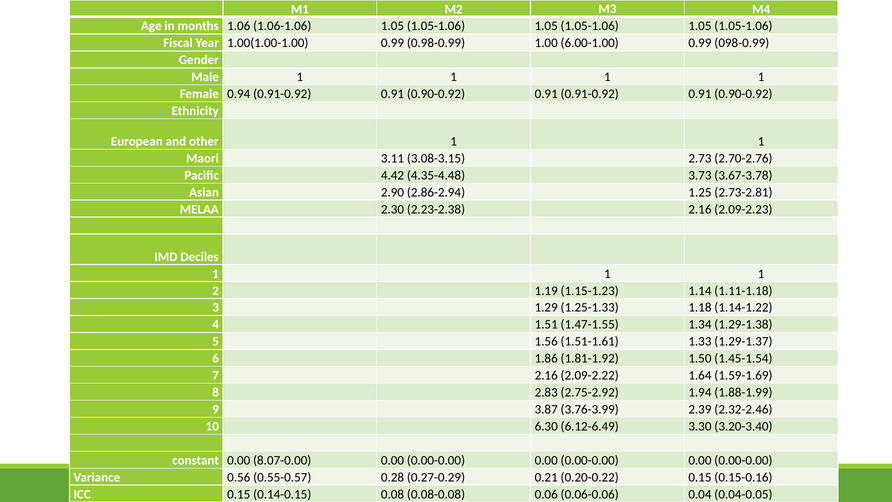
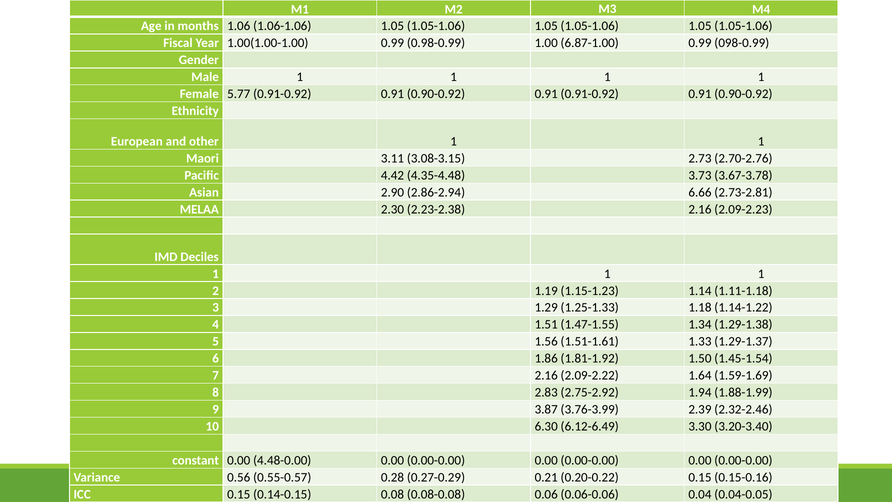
6.00-1.00: 6.00-1.00 -> 6.87-1.00 (590, 43)
0.94: 0.94 -> 5.77 (239, 94)
1.25: 1.25 -> 6.66 (700, 192)
8.07-0.00: 8.07-0.00 -> 4.48-0.00 (282, 460)
